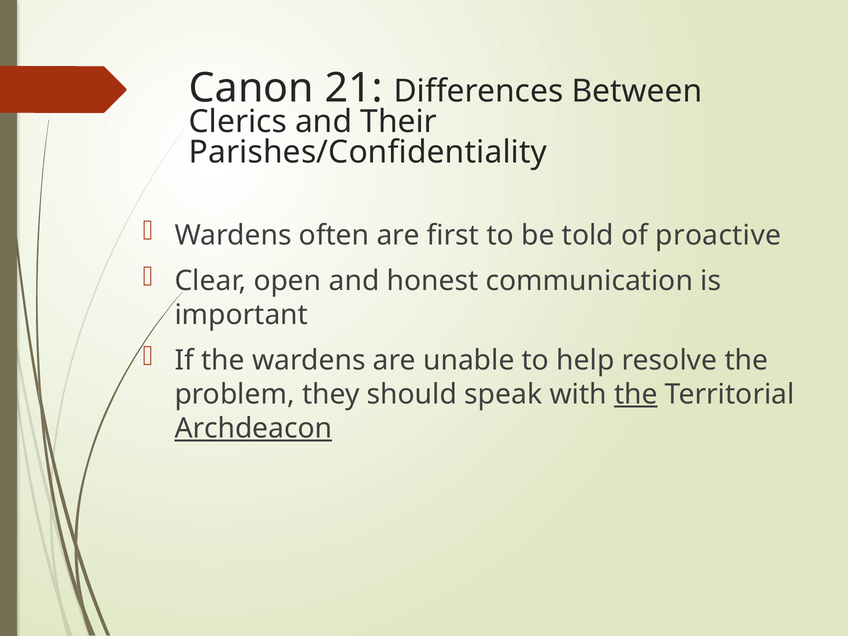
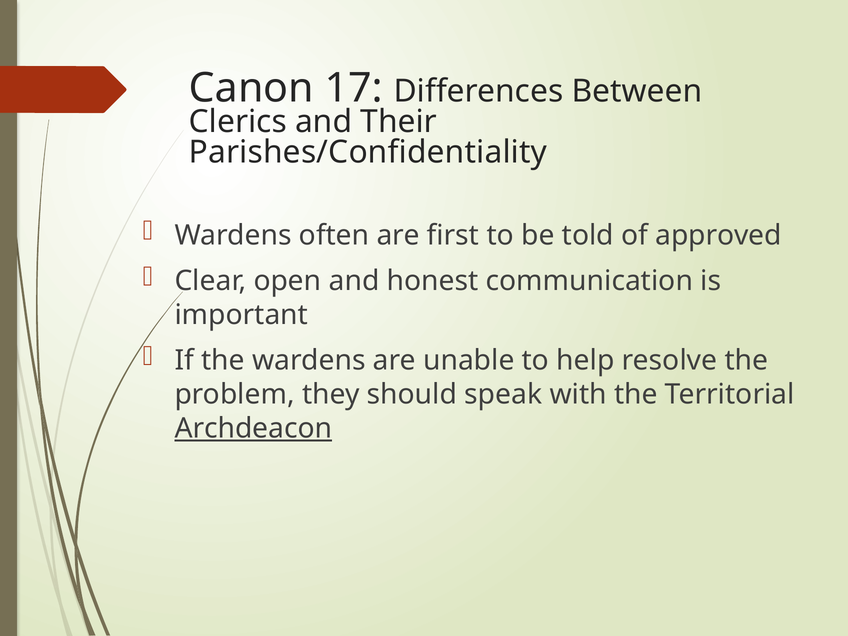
21: 21 -> 17 (354, 88)
proactive: proactive -> approved (718, 235)
the underline: present -> none (636, 394)
